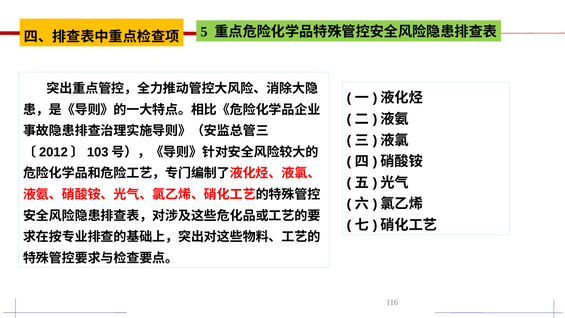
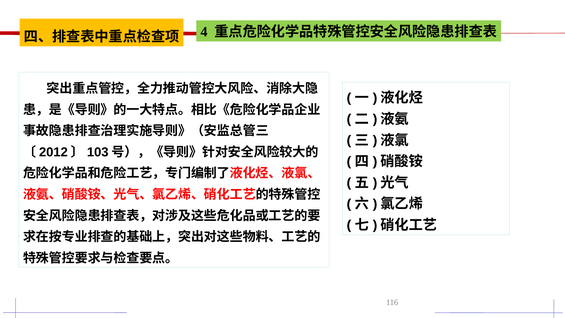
5: 5 -> 4 (204, 32)
